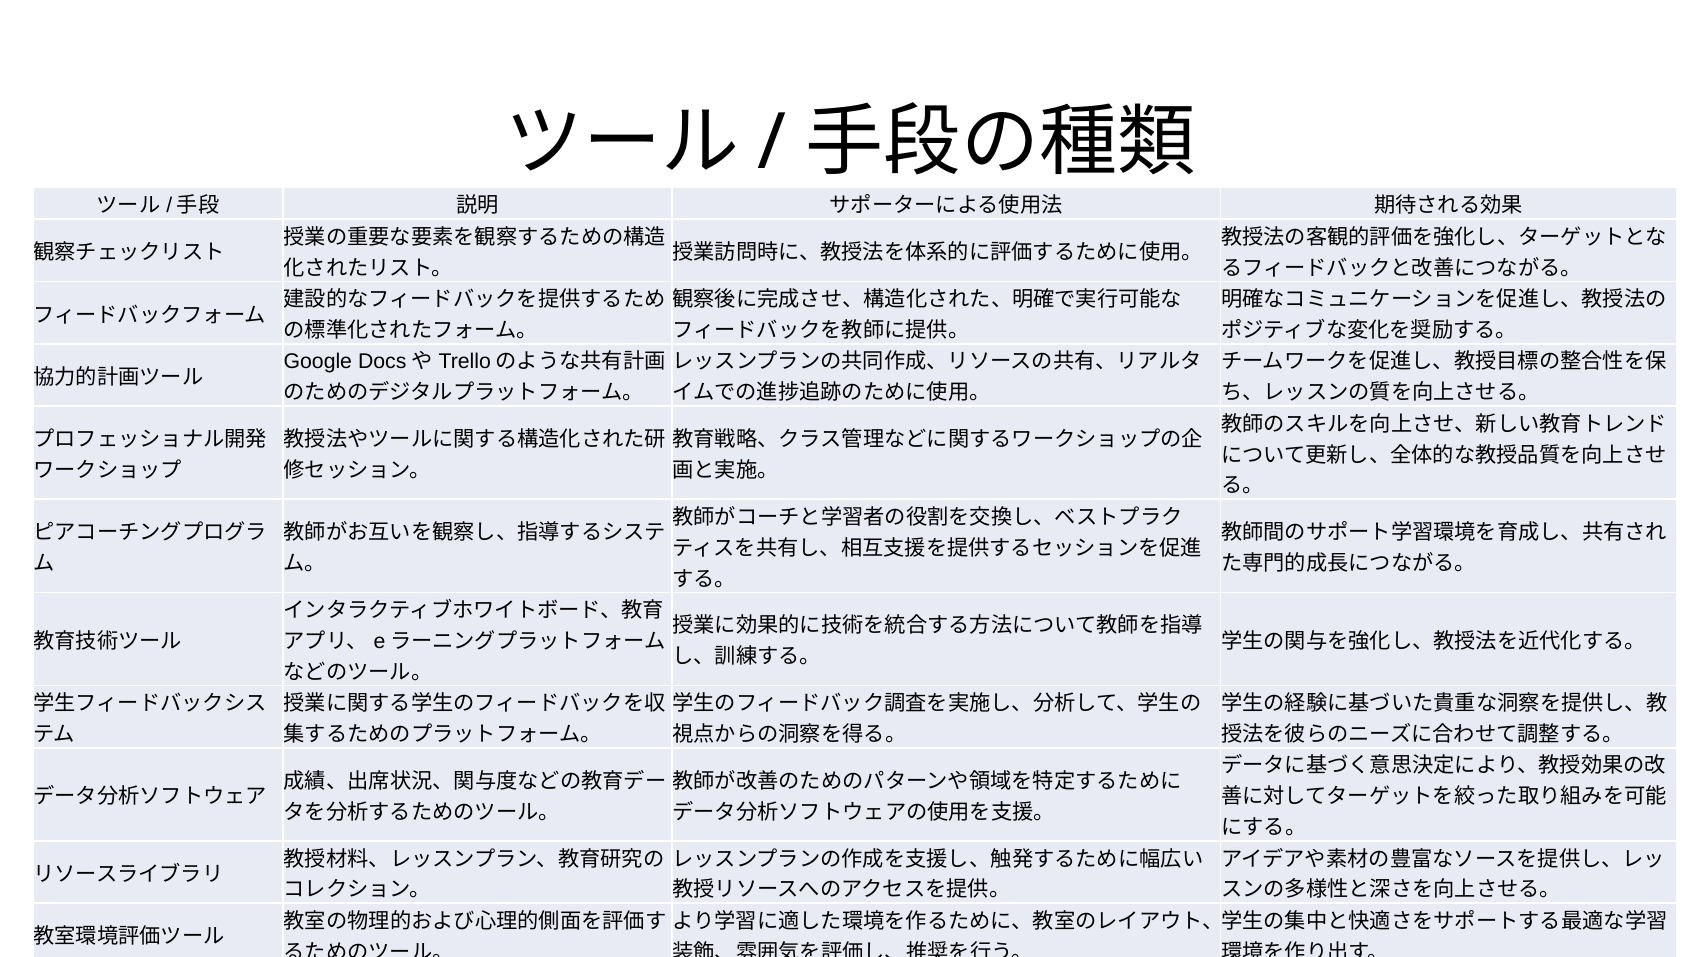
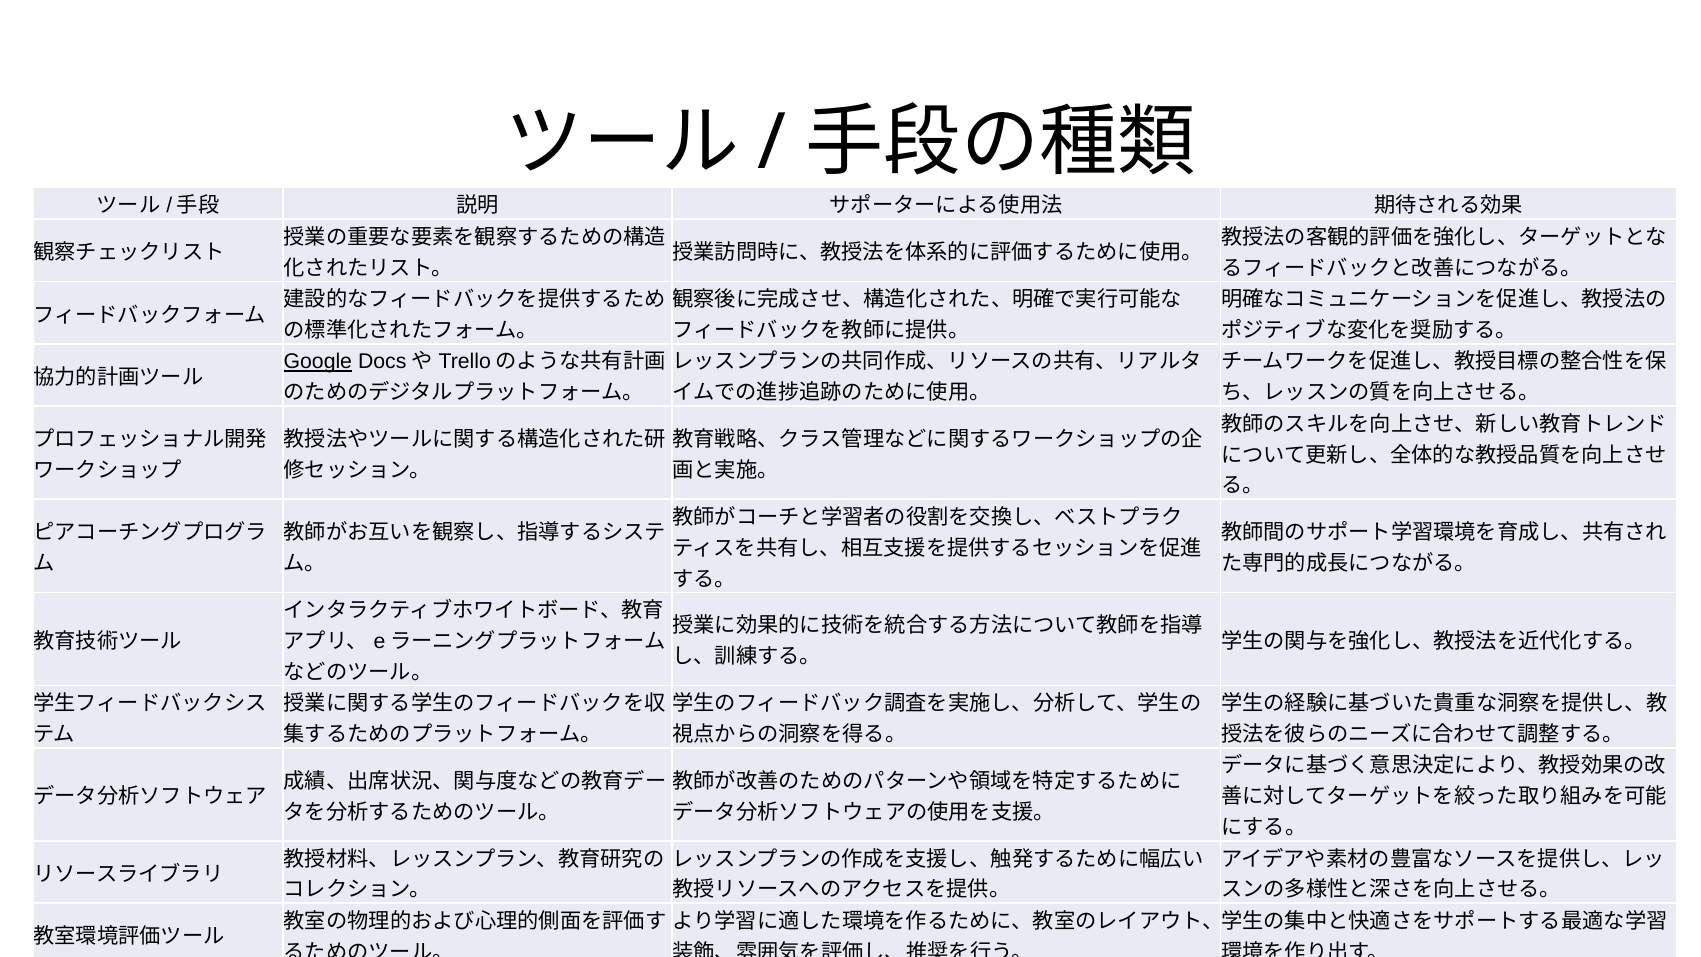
Google underline: none -> present (318, 362)
